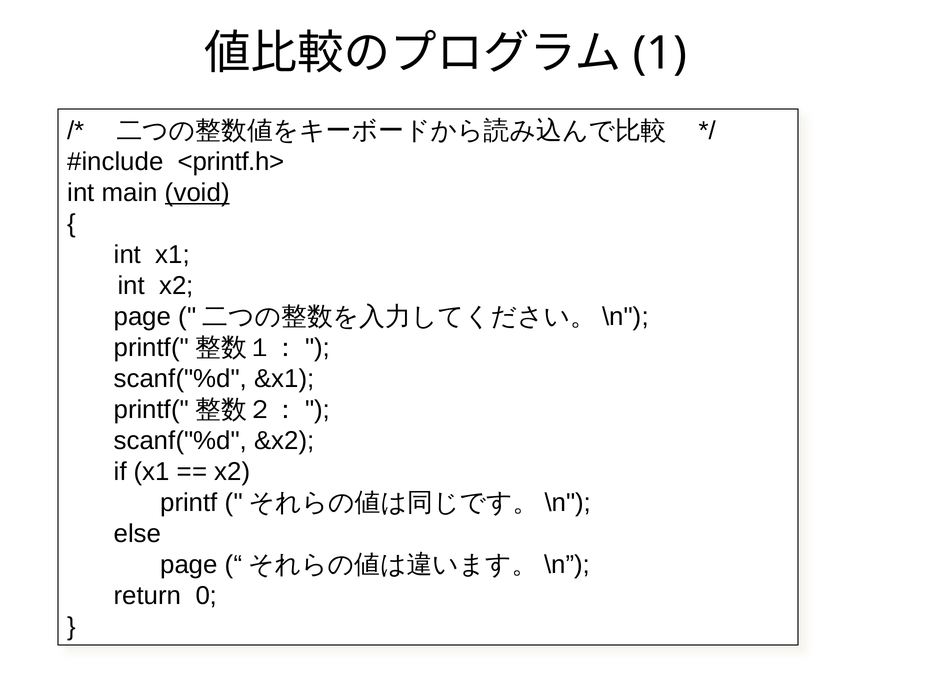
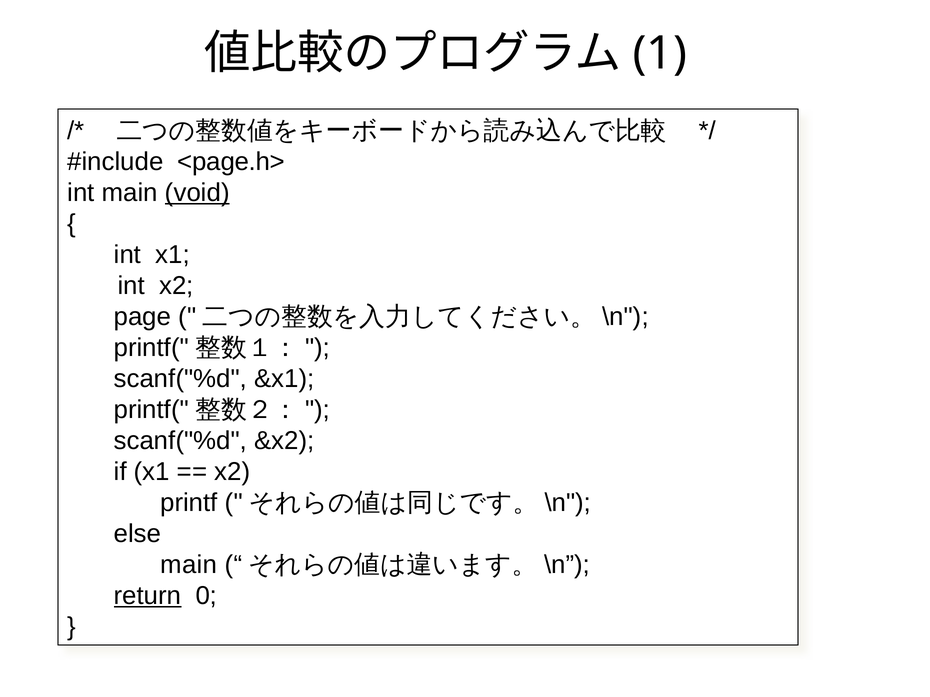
<printf.h>: <printf.h> -> <page.h> (231, 162)
page: page -> main (189, 565)
return underline: none -> present (148, 596)
